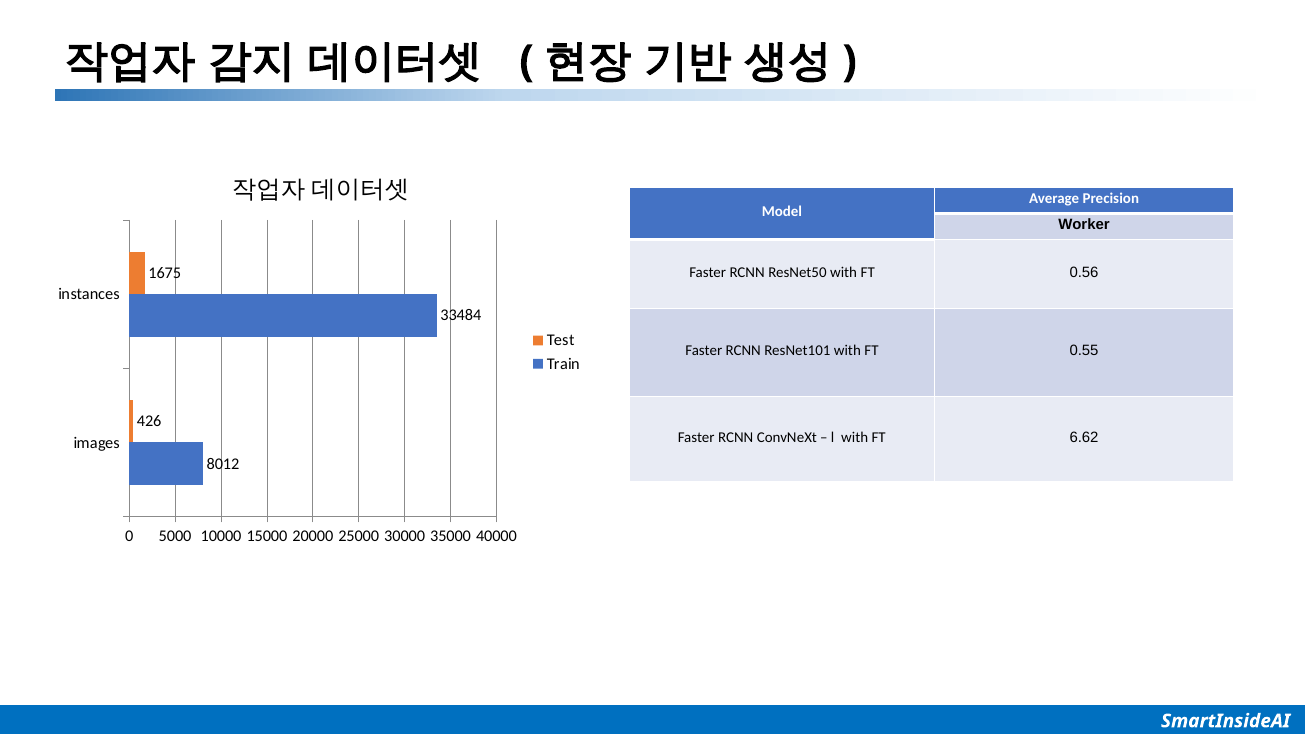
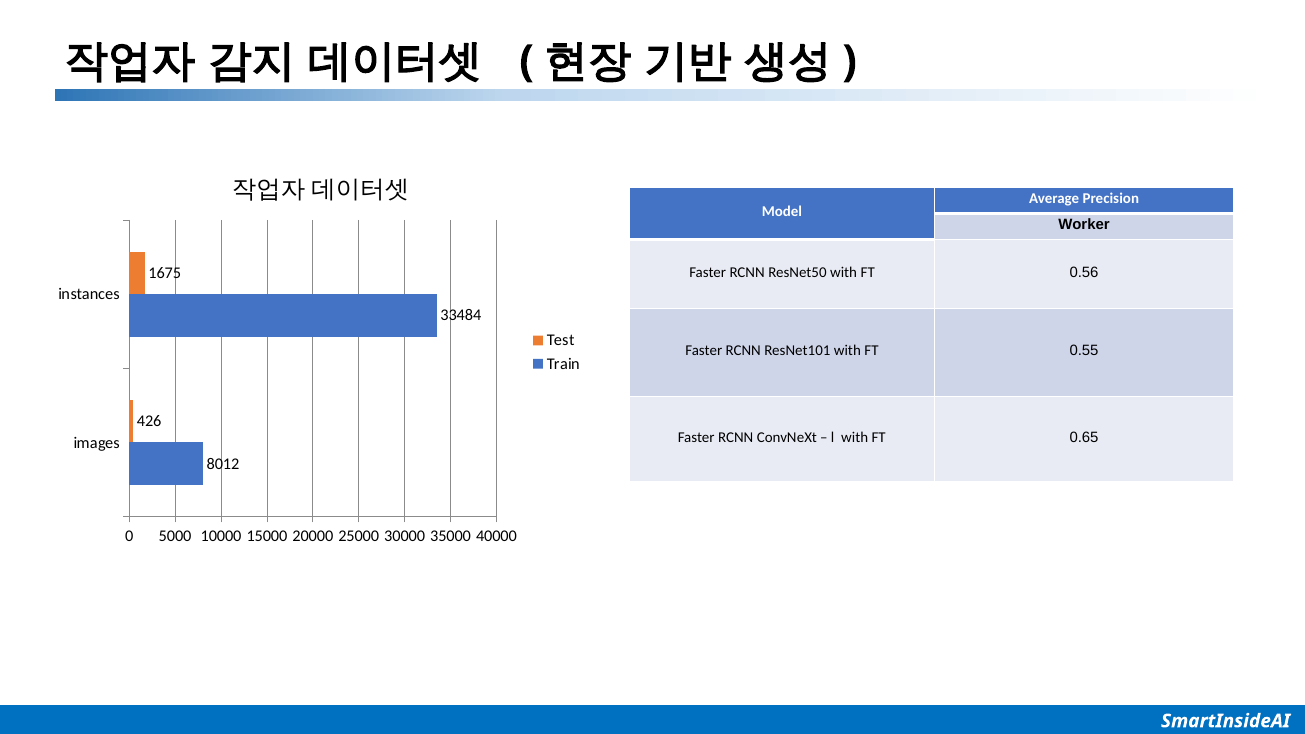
6.62: 6.62 -> 0.65 (1084, 438)
